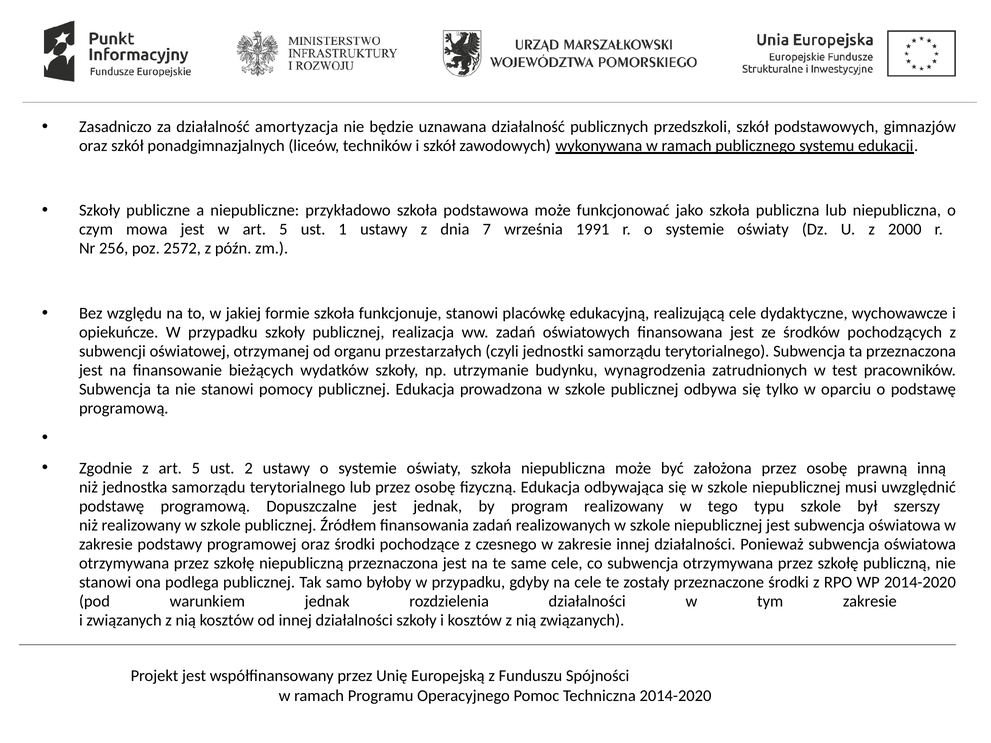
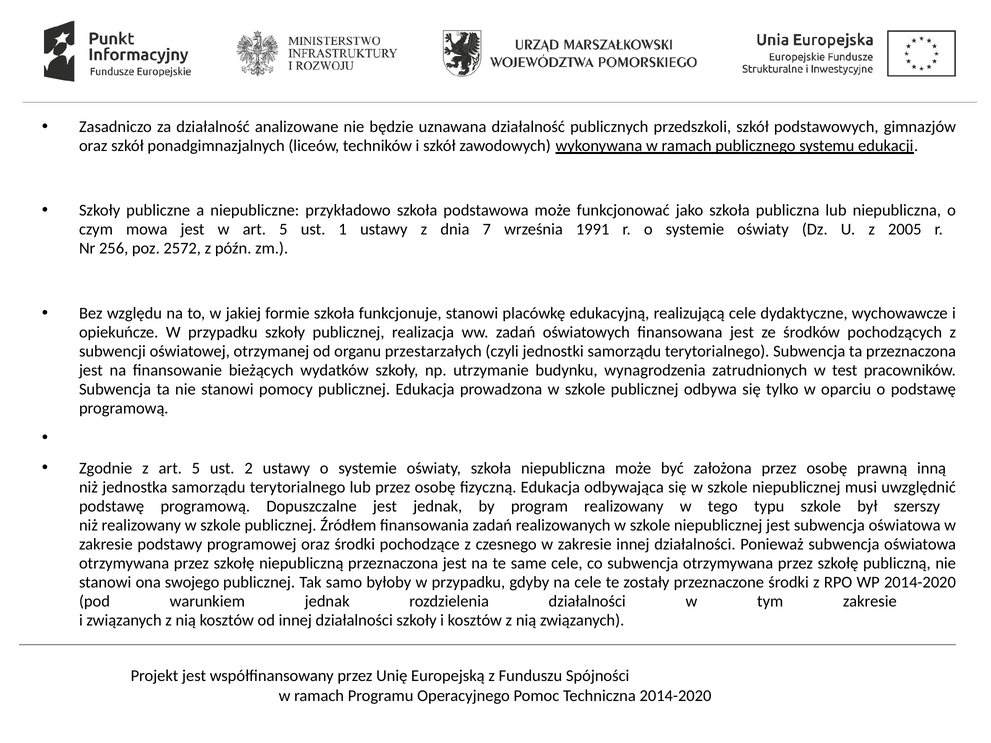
amortyzacja: amortyzacja -> analizowane (297, 127)
2000: 2000 -> 2005 (905, 230)
podlega: podlega -> swojego (192, 582)
